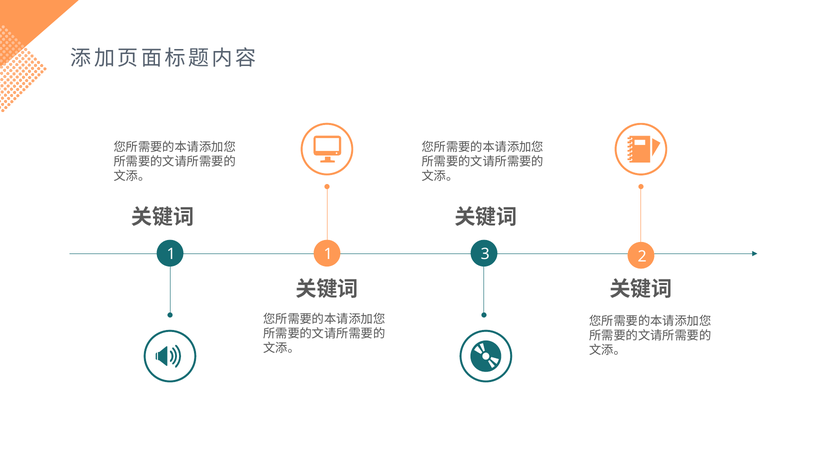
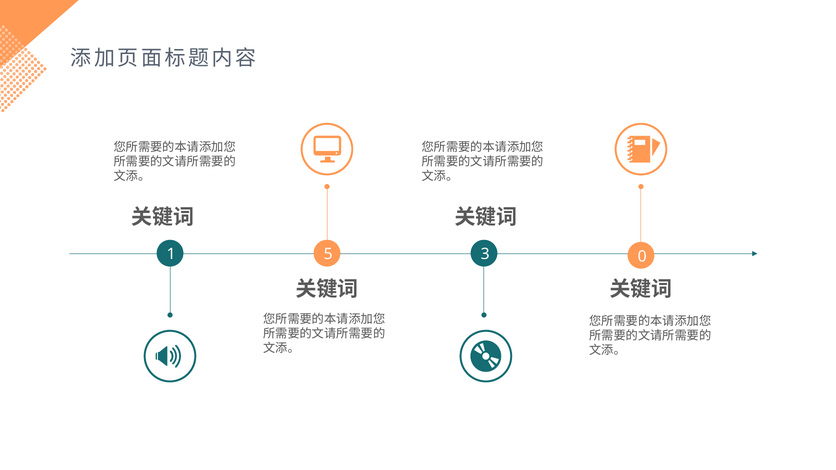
1 1: 1 -> 5 (328, 254)
2: 2 -> 0 (642, 257)
